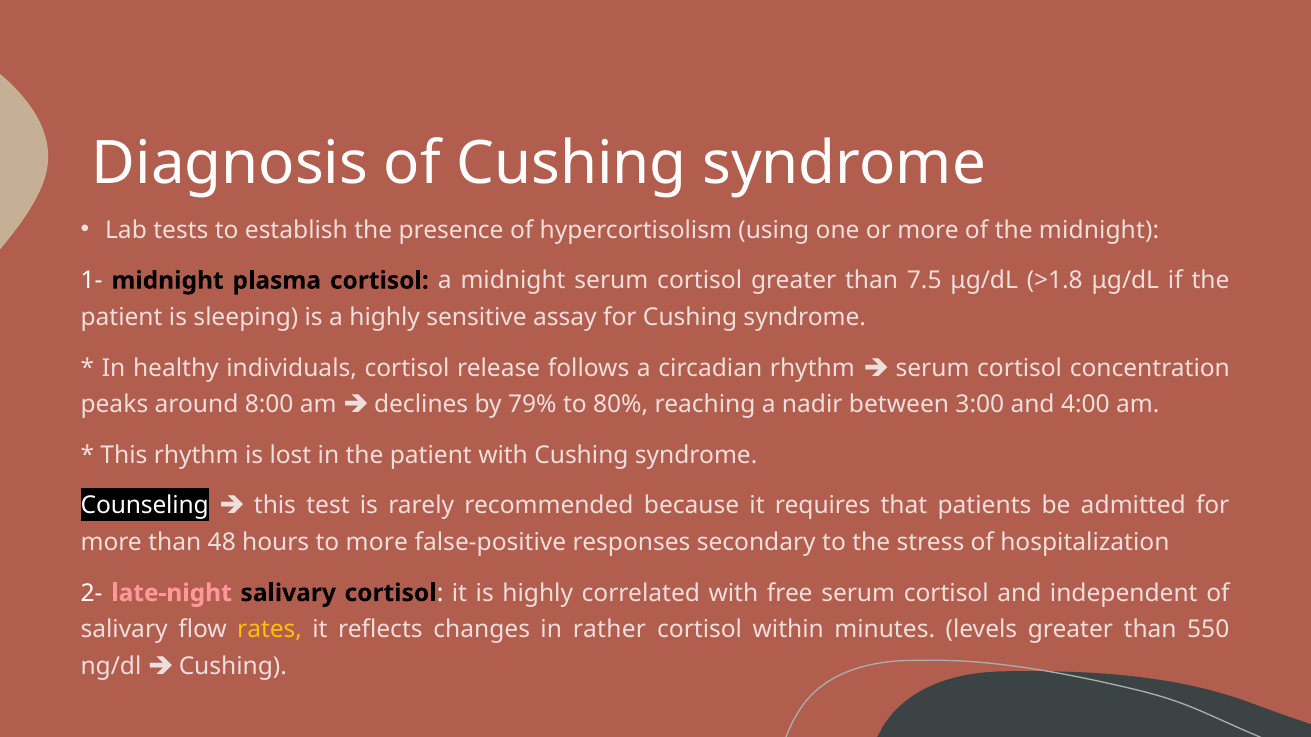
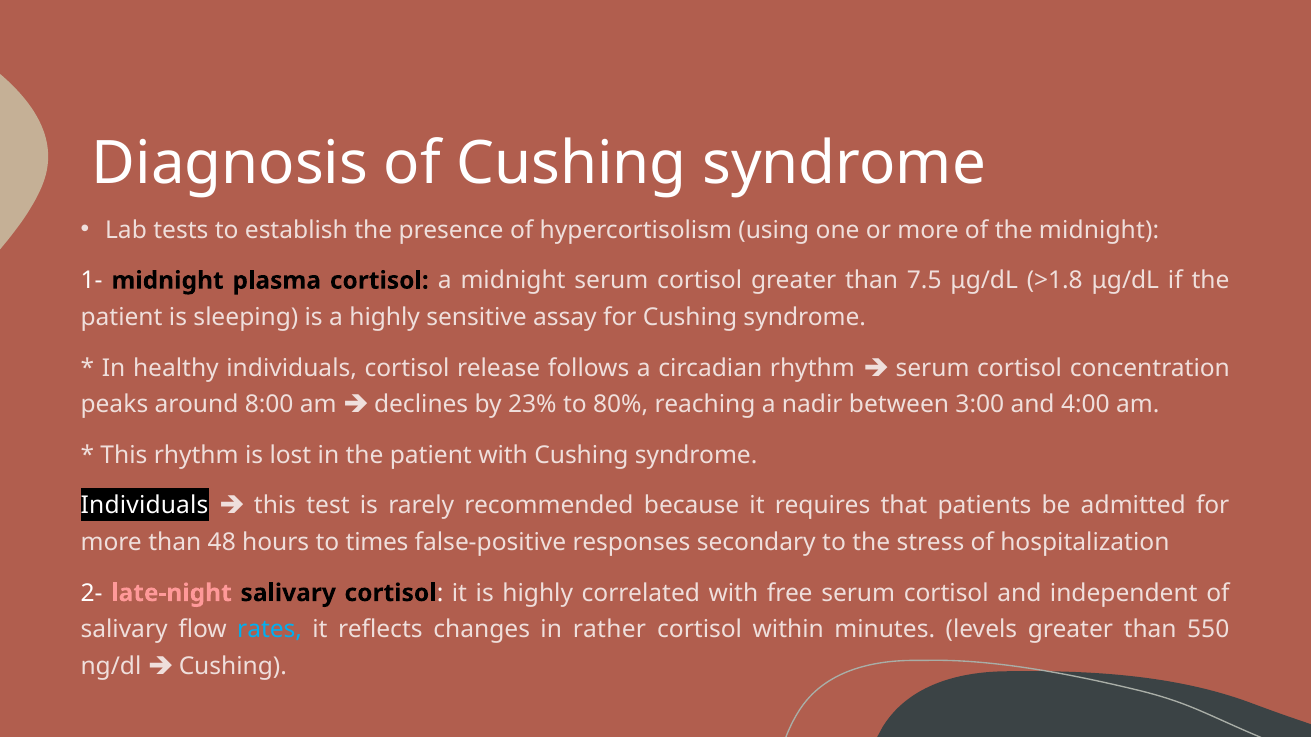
79%: 79% -> 23% (532, 405)
Counseling: Counseling -> Individuals (145, 506)
to more: more -> times (377, 543)
rates colour: yellow -> light blue (270, 630)
